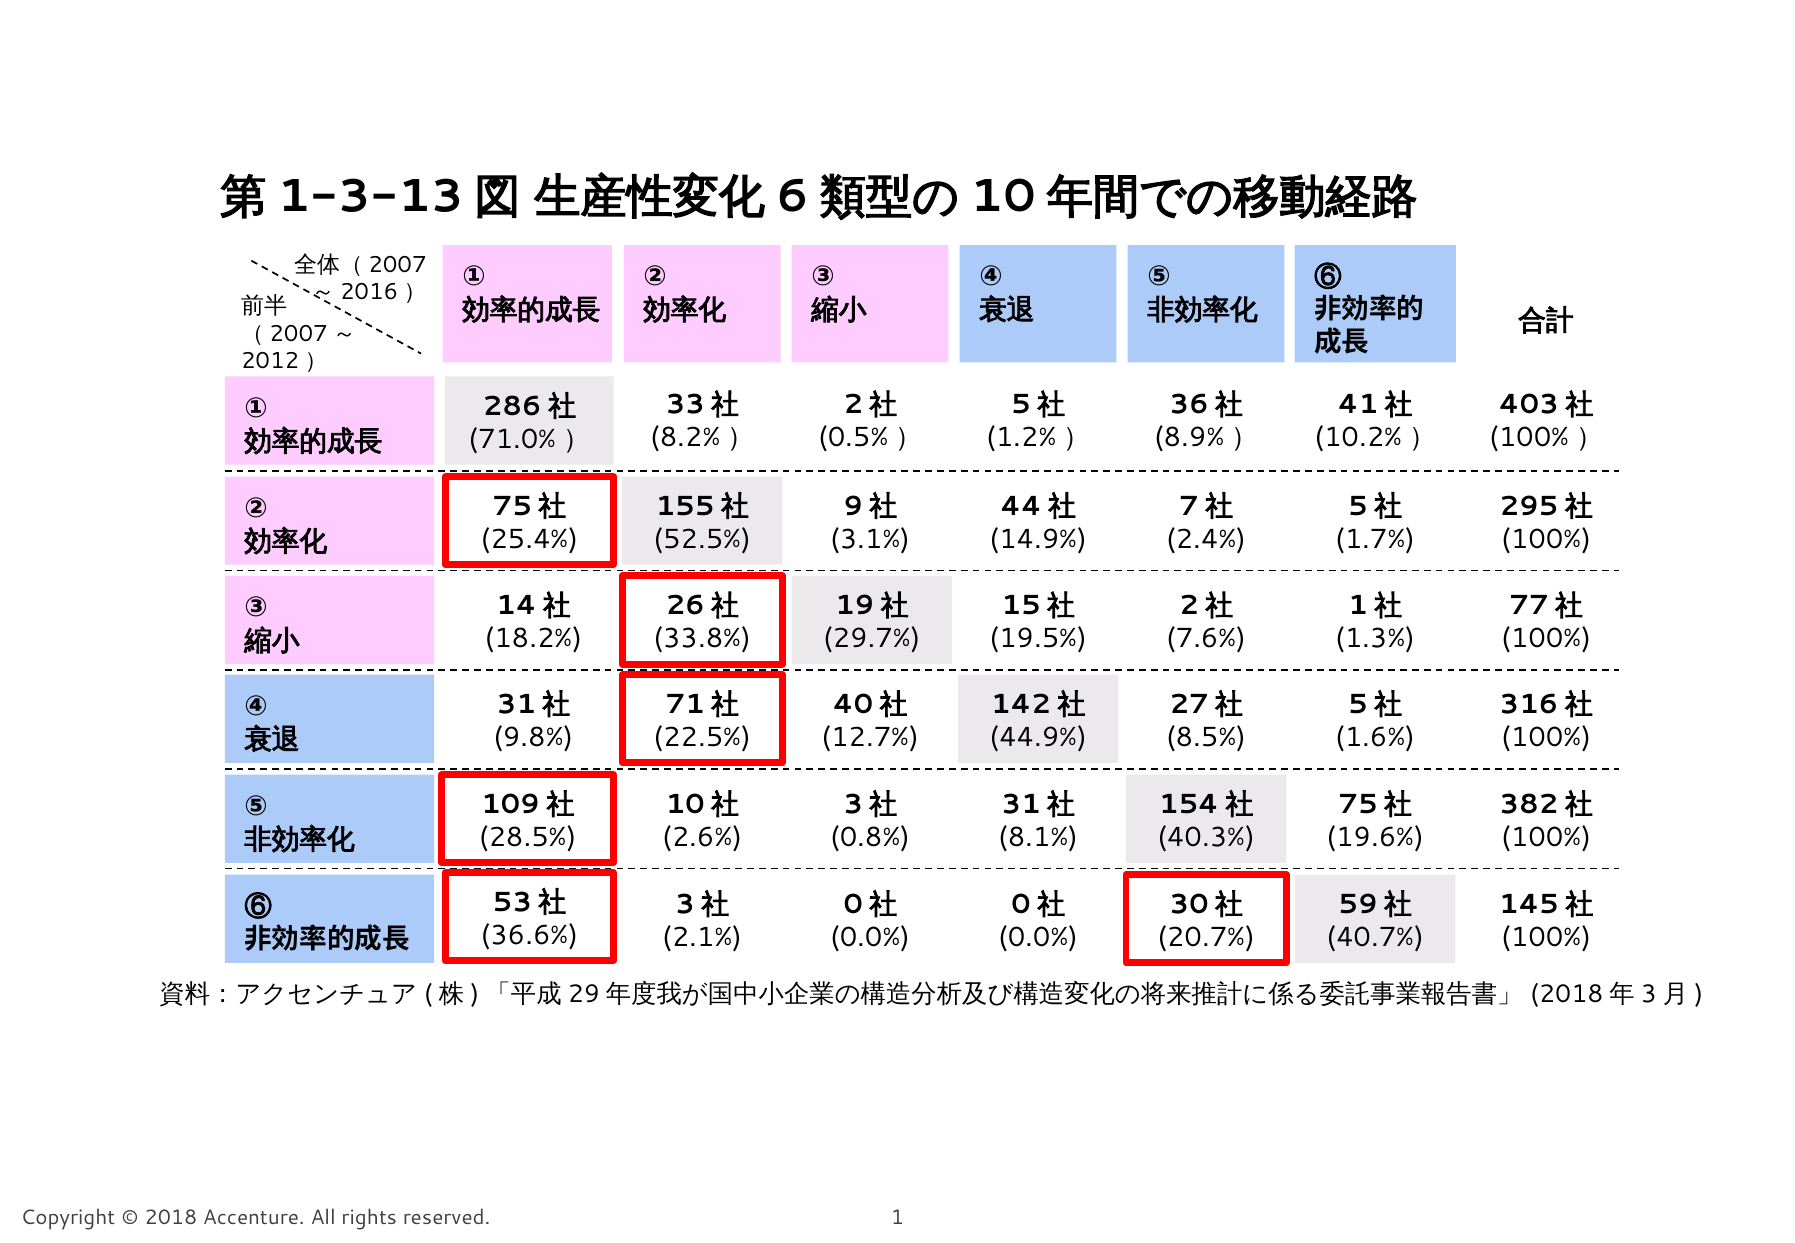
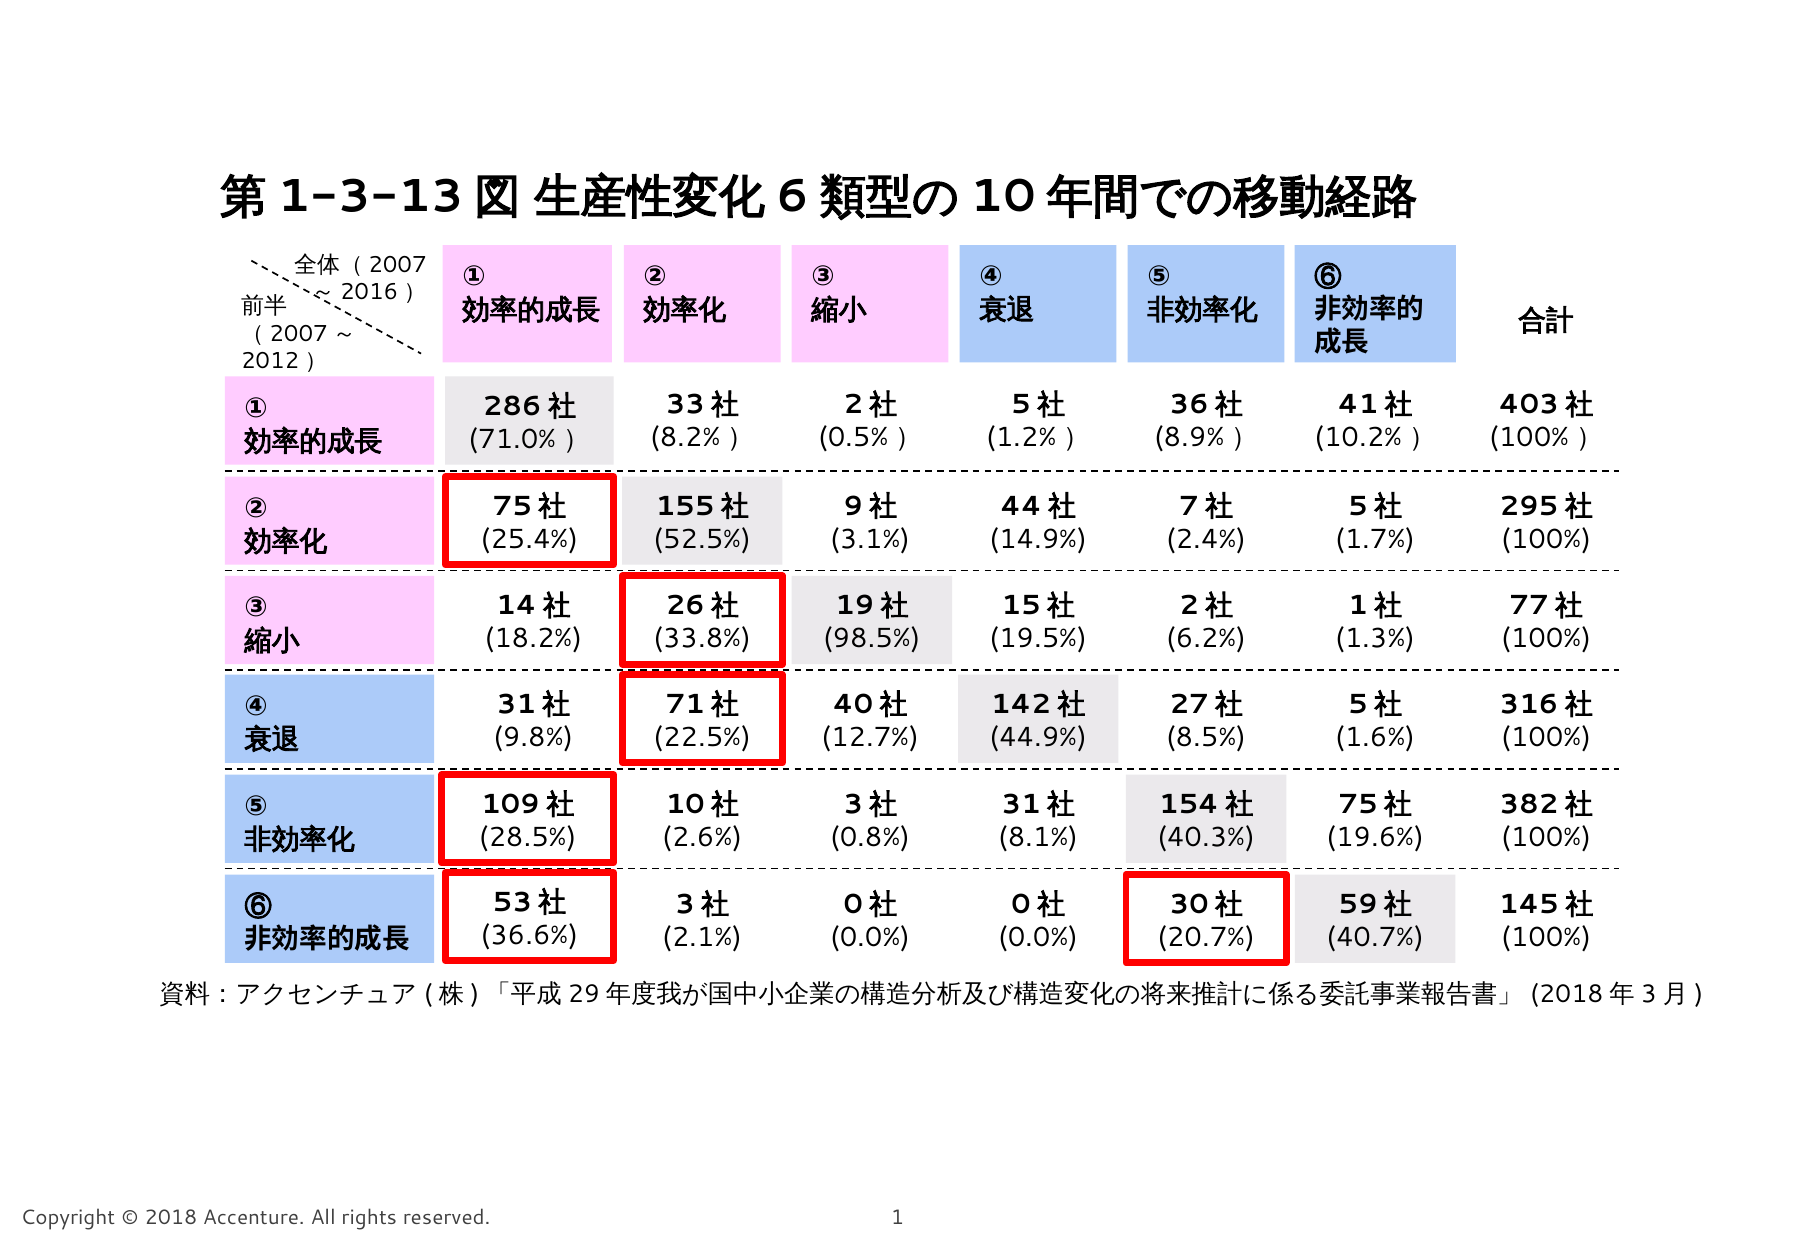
29.7%: 29.7% -> 98.5% (872, 638)
7.6%: 7.6% -> 6.2% (1206, 638)
